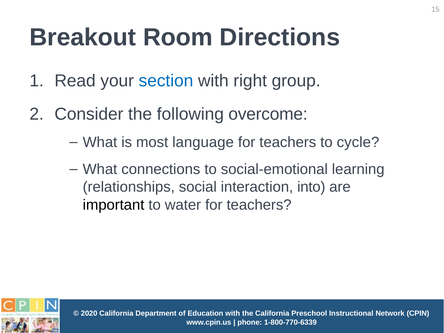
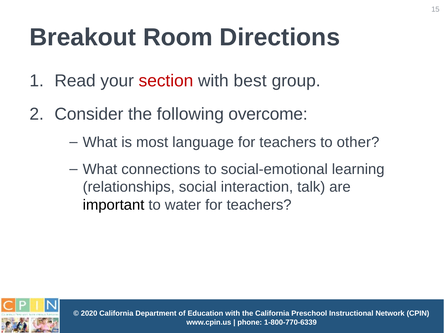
section colour: blue -> red (166, 81)
right: right -> best (250, 81)
cycle: cycle -> other (358, 142)
into: into -> talk (311, 187)
